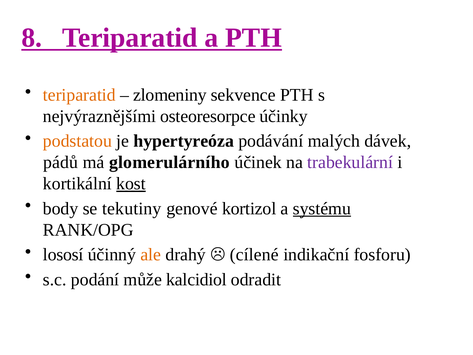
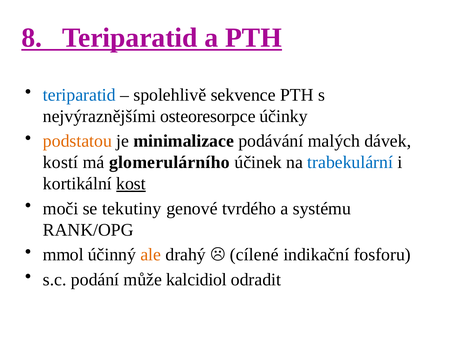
teriparatid colour: orange -> blue (79, 95)
zlomeniny: zlomeniny -> spolehlivě (170, 95)
hypertyreóza: hypertyreóza -> minimalizace (184, 141)
pádů: pádů -> kostí (61, 162)
trabekulární colour: purple -> blue (350, 162)
body: body -> moči (61, 208)
kortizol: kortizol -> tvrdého (249, 208)
systému underline: present -> none (322, 208)
lososí: lososí -> mmol (63, 255)
